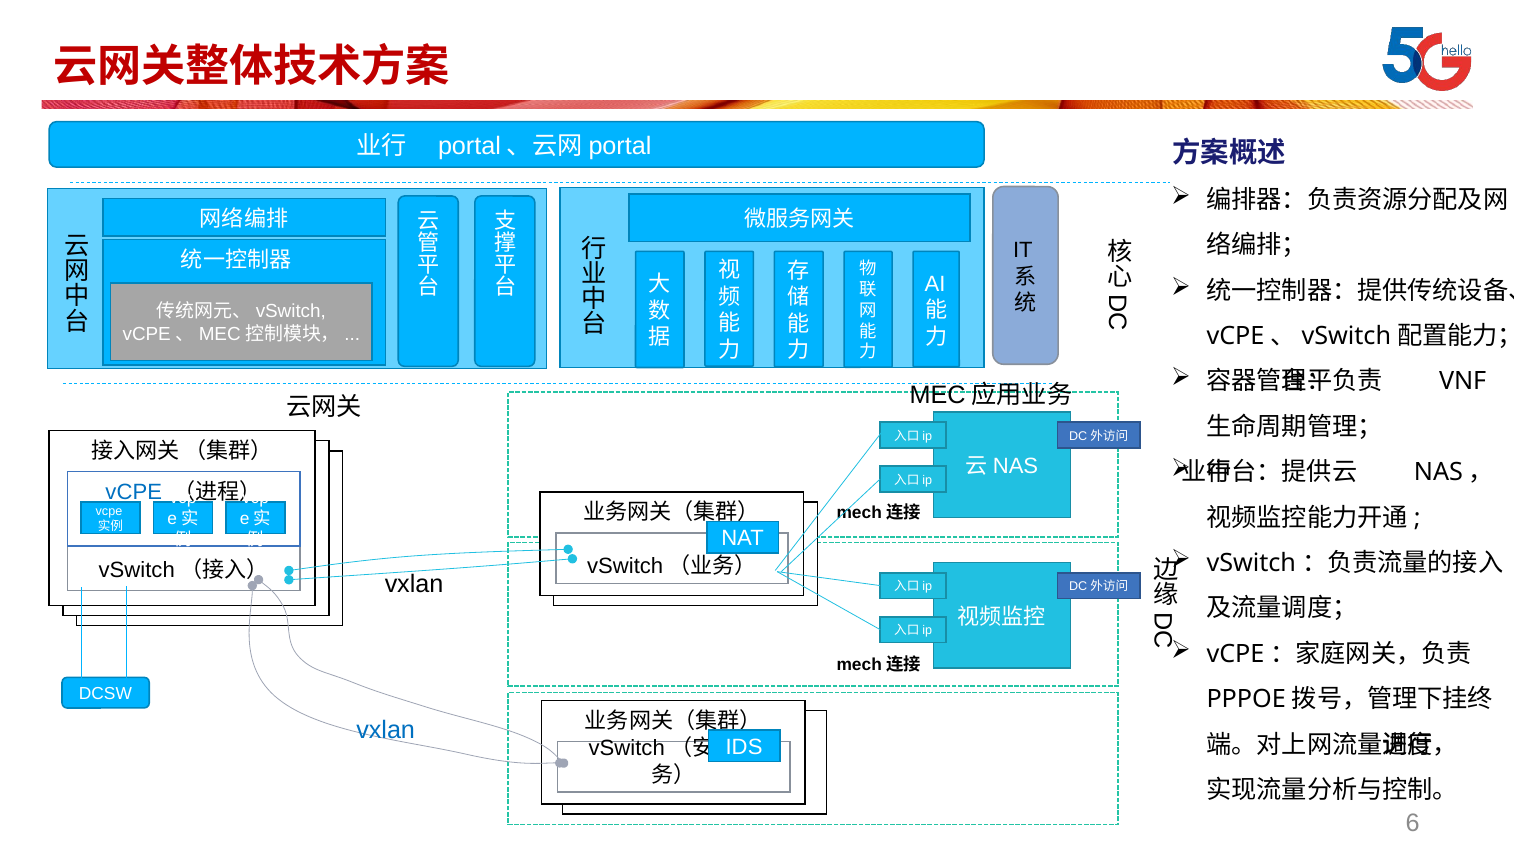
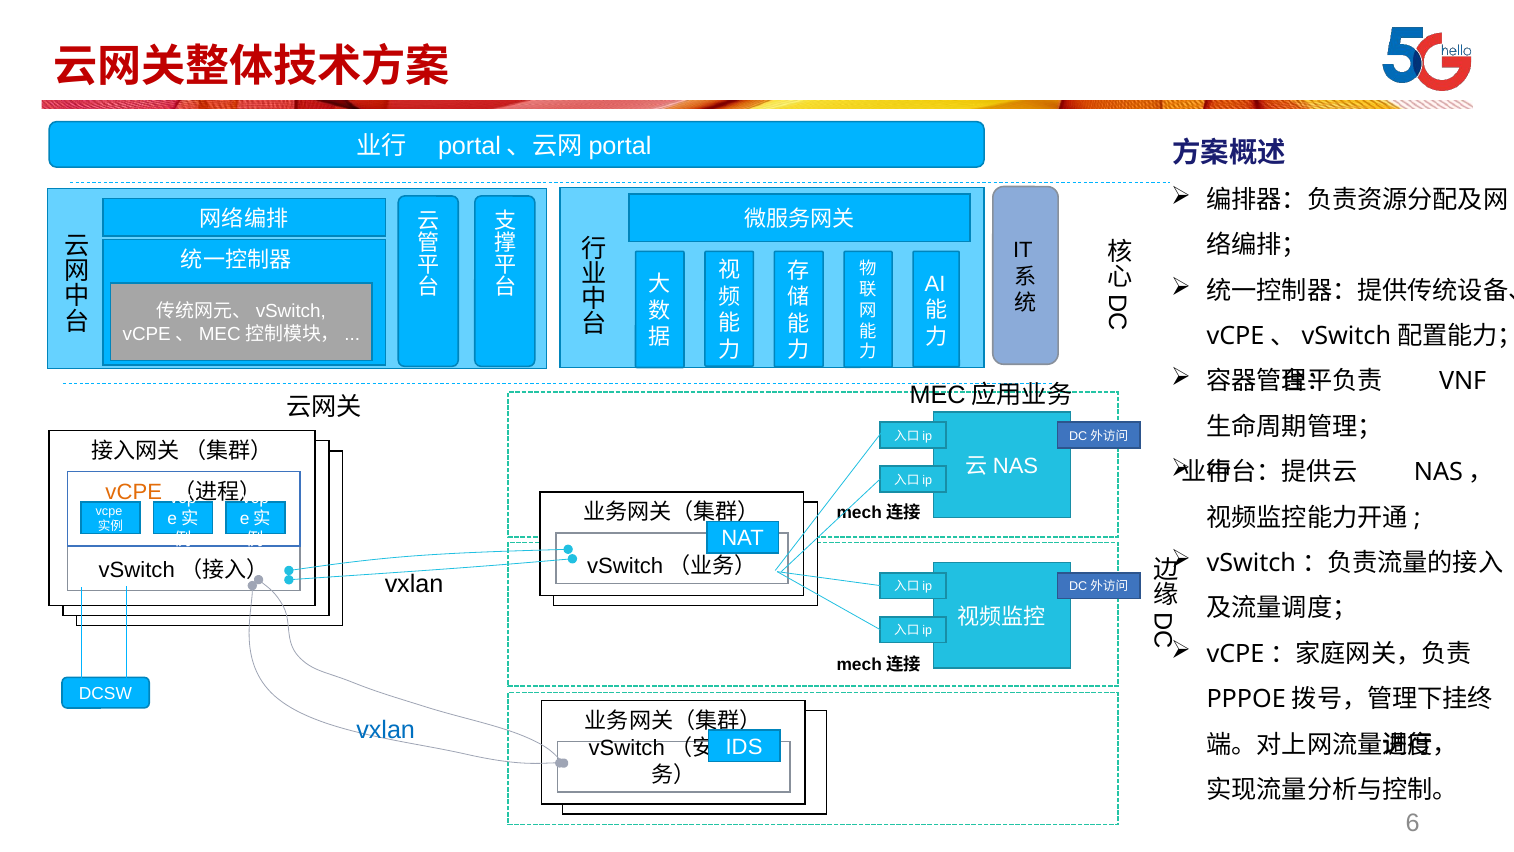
vCPE colour: blue -> orange (134, 492)
